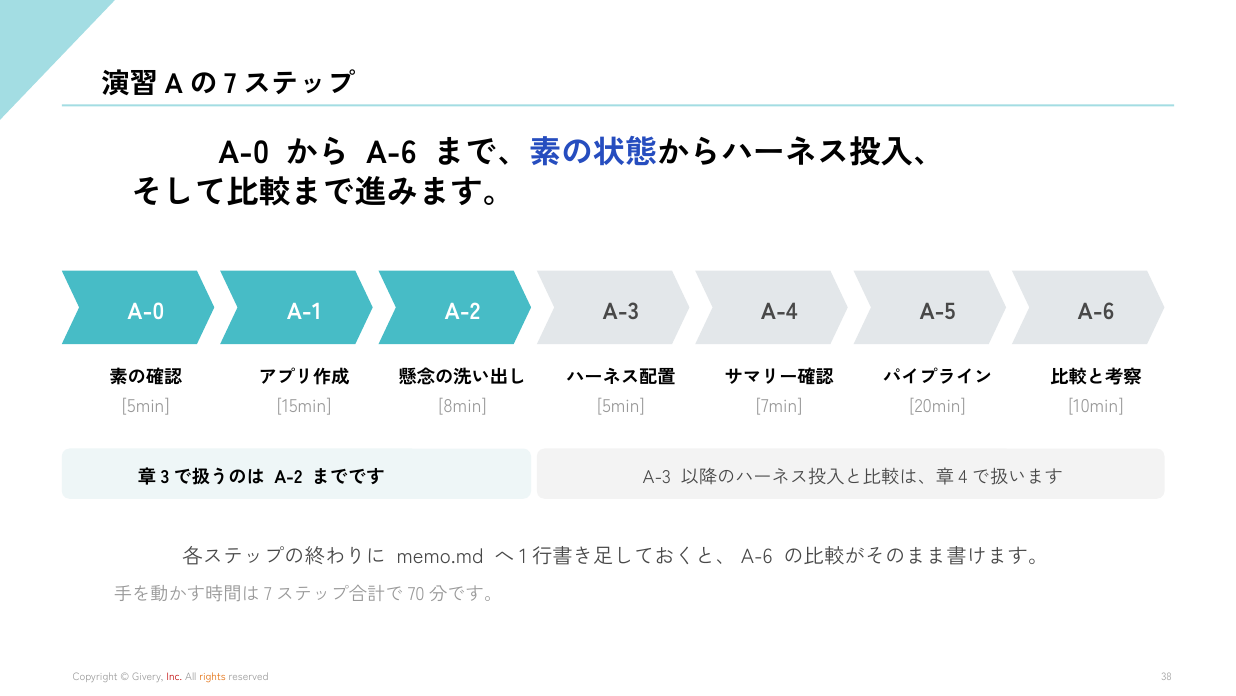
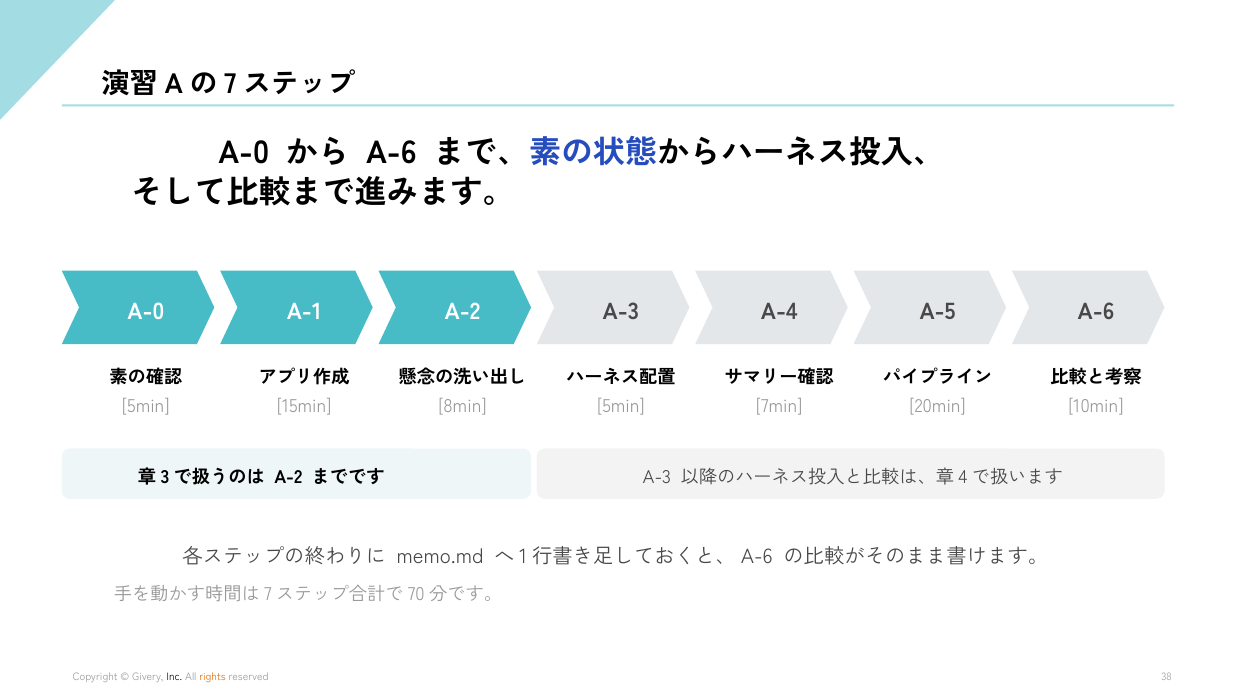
Inc colour: red -> black (174, 676)
